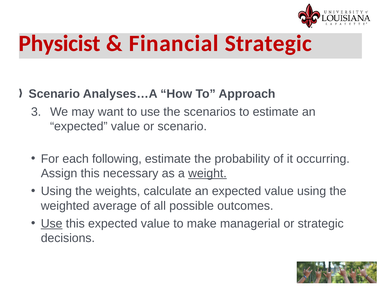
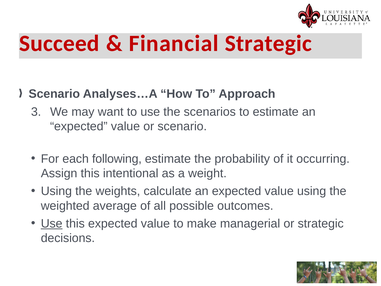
Physicist: Physicist -> Succeed (59, 43)
necessary: necessary -> intentional (131, 173)
weight underline: present -> none (207, 173)
